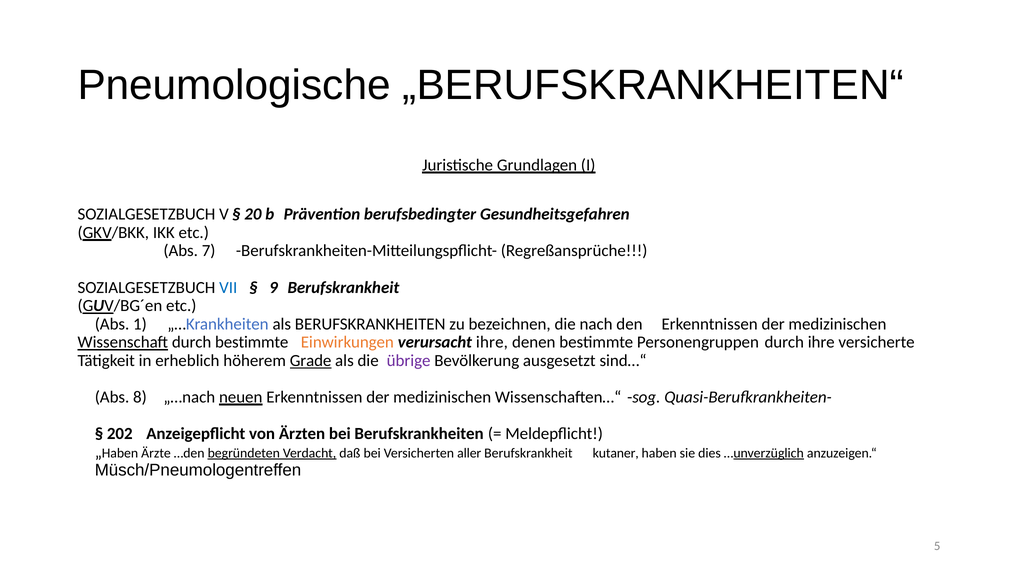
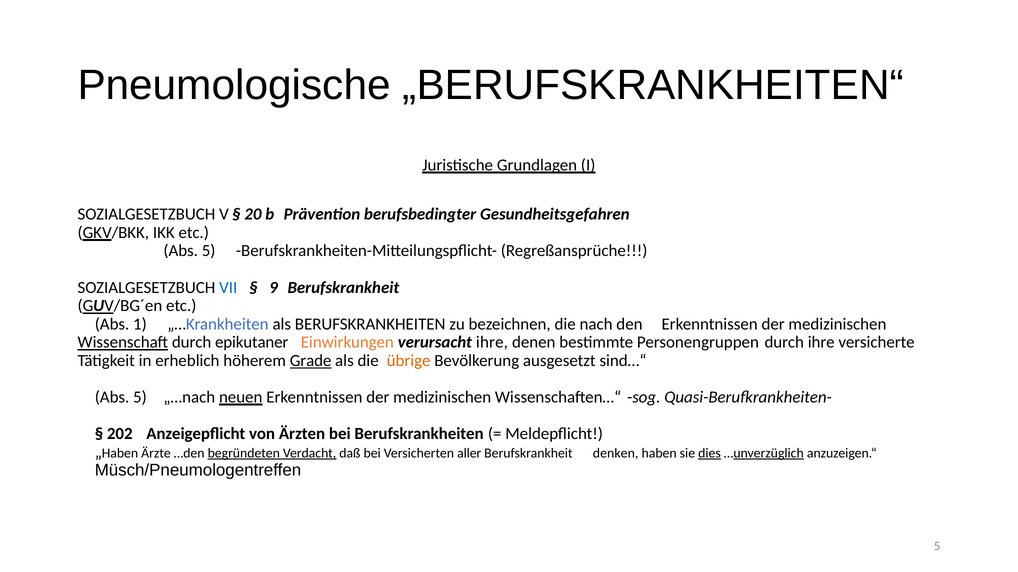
7: 7 -> 5 (209, 251)
durch bestimmte: bestimmte -> epikutaner (252, 343)
übrige colour: purple -> orange (409, 361)
8: 8 -> 5 (140, 398)
kutaner: kutaner -> denken (616, 454)
dies underline: none -> present (710, 454)
